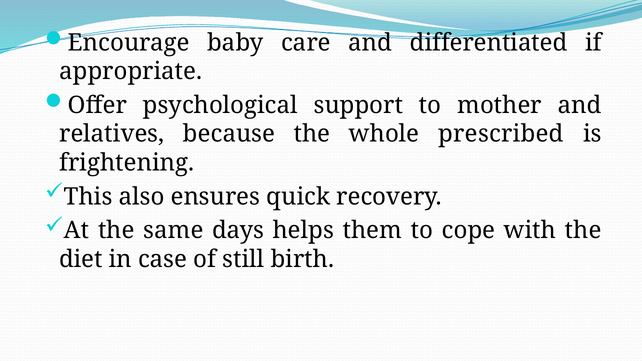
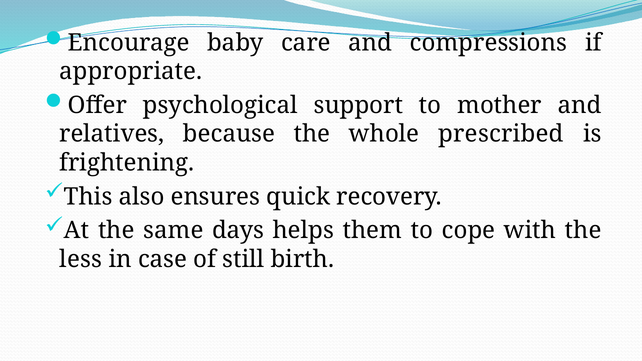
differentiated: differentiated -> compressions (489, 43)
diet: diet -> less (81, 259)
